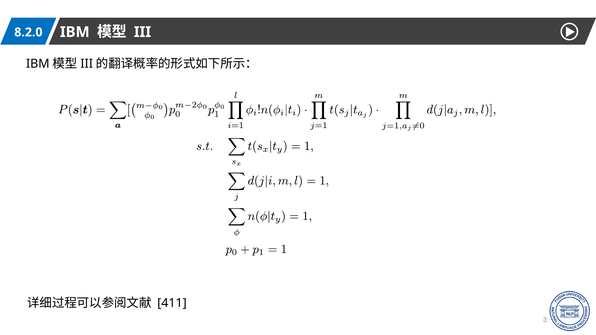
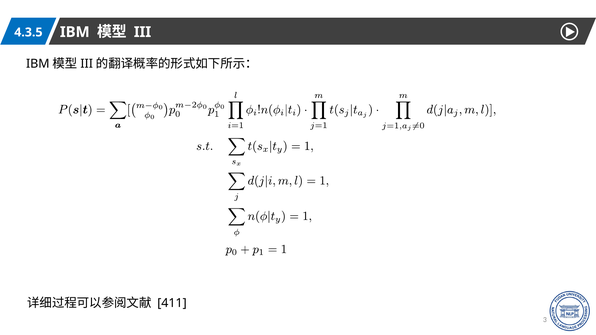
8.2.0: 8.2.0 -> 4.3.5 (28, 32)
